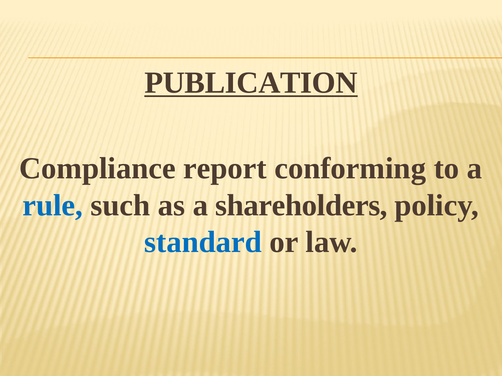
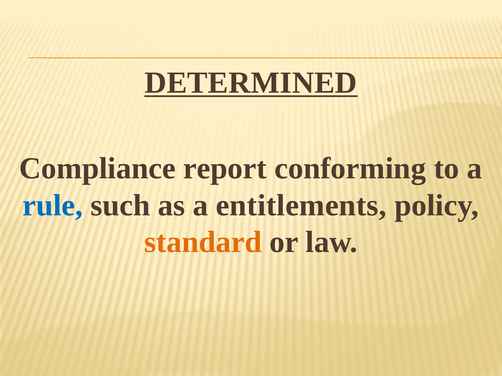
PUBLICATION: PUBLICATION -> DETERMINED (251, 83)
shareholders: shareholders -> entitlements (301, 206)
standard colour: blue -> orange (203, 242)
